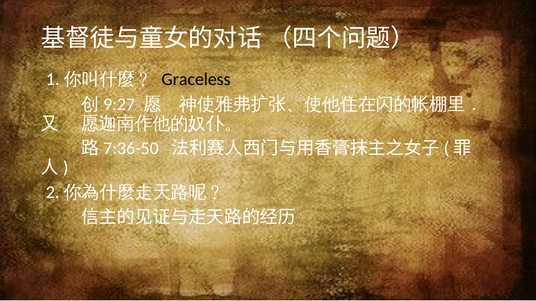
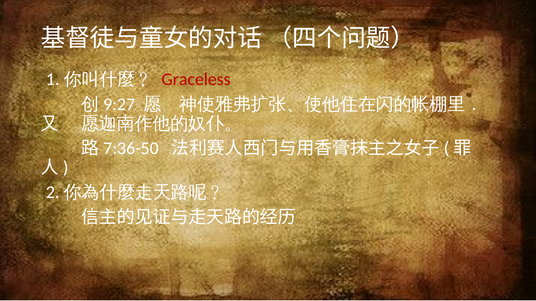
Graceless colour: black -> red (196, 79)
